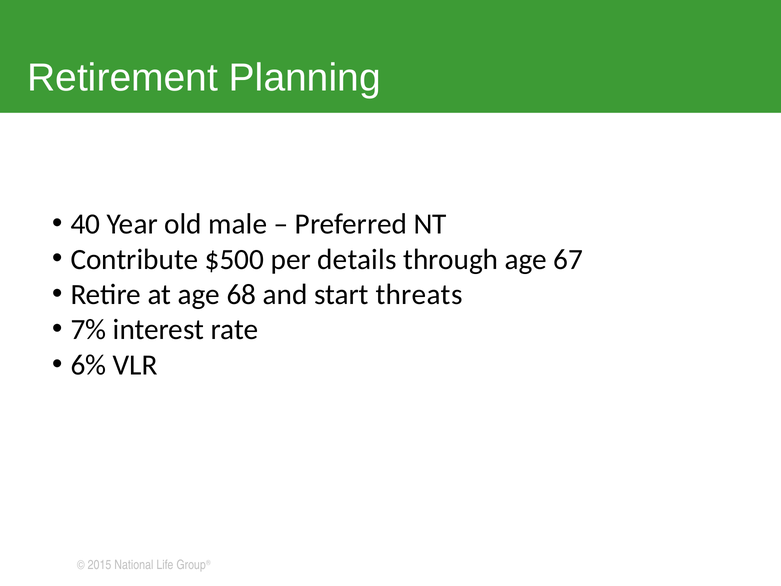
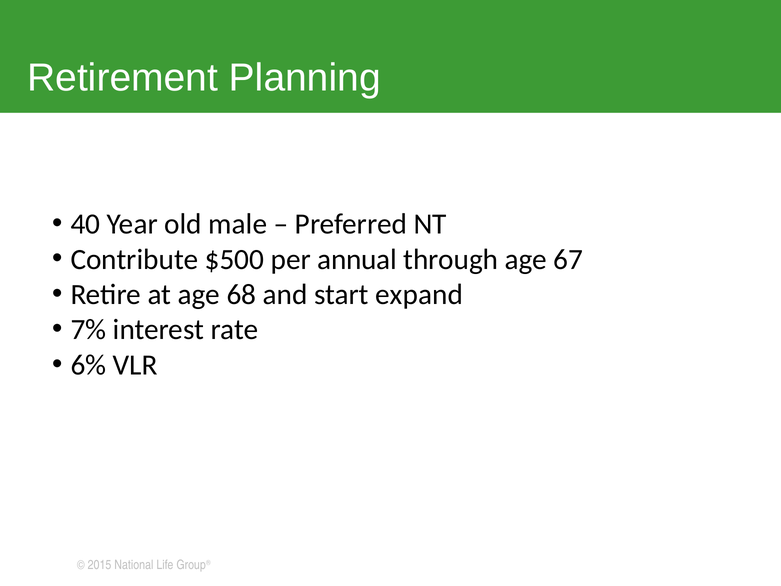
details: details -> annual (357, 259)
threats: threats -> expand (419, 294)
